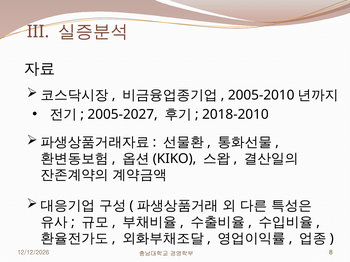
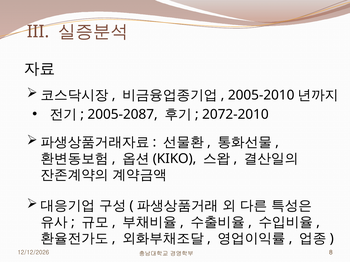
2005-2027: 2005-2027 -> 2005-2087 (123, 115)
2018-2010: 2018-2010 -> 2072-2010 (235, 115)
